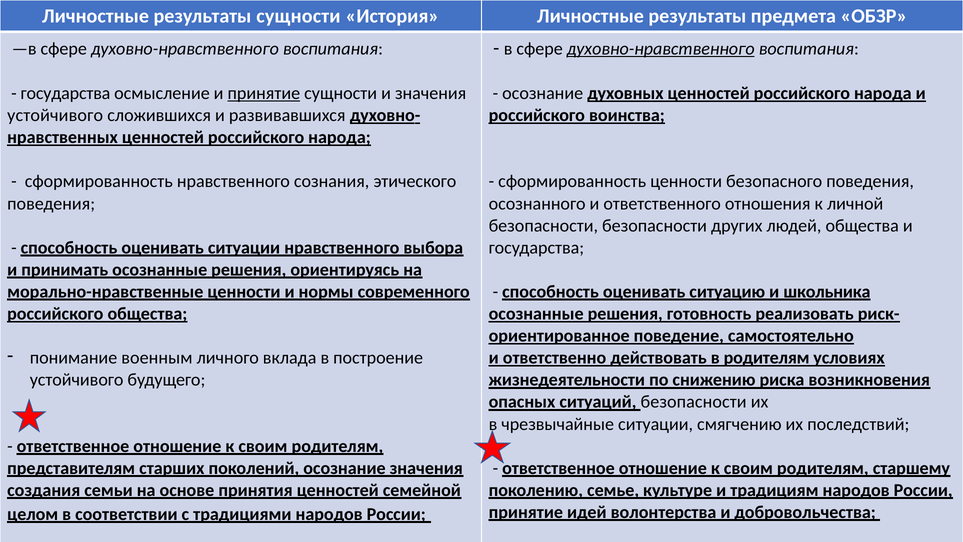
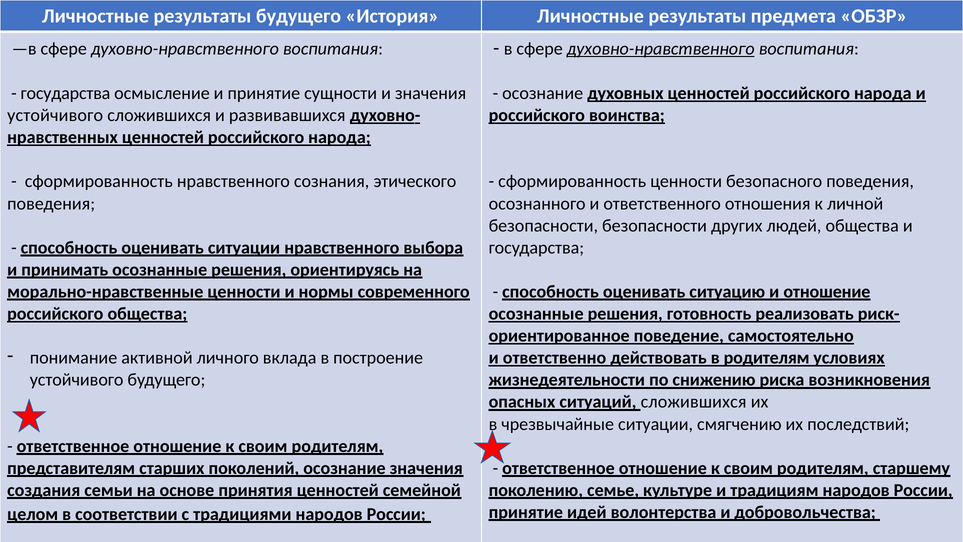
результаты сущности: сущности -> будущего (299, 16)
принятие underline: present -> none (264, 93)
и школьника: школьника -> отношение (827, 292)
военным: военным -> активной (157, 358)
ситуаций безопасности: безопасности -> сложившихся (694, 402)
